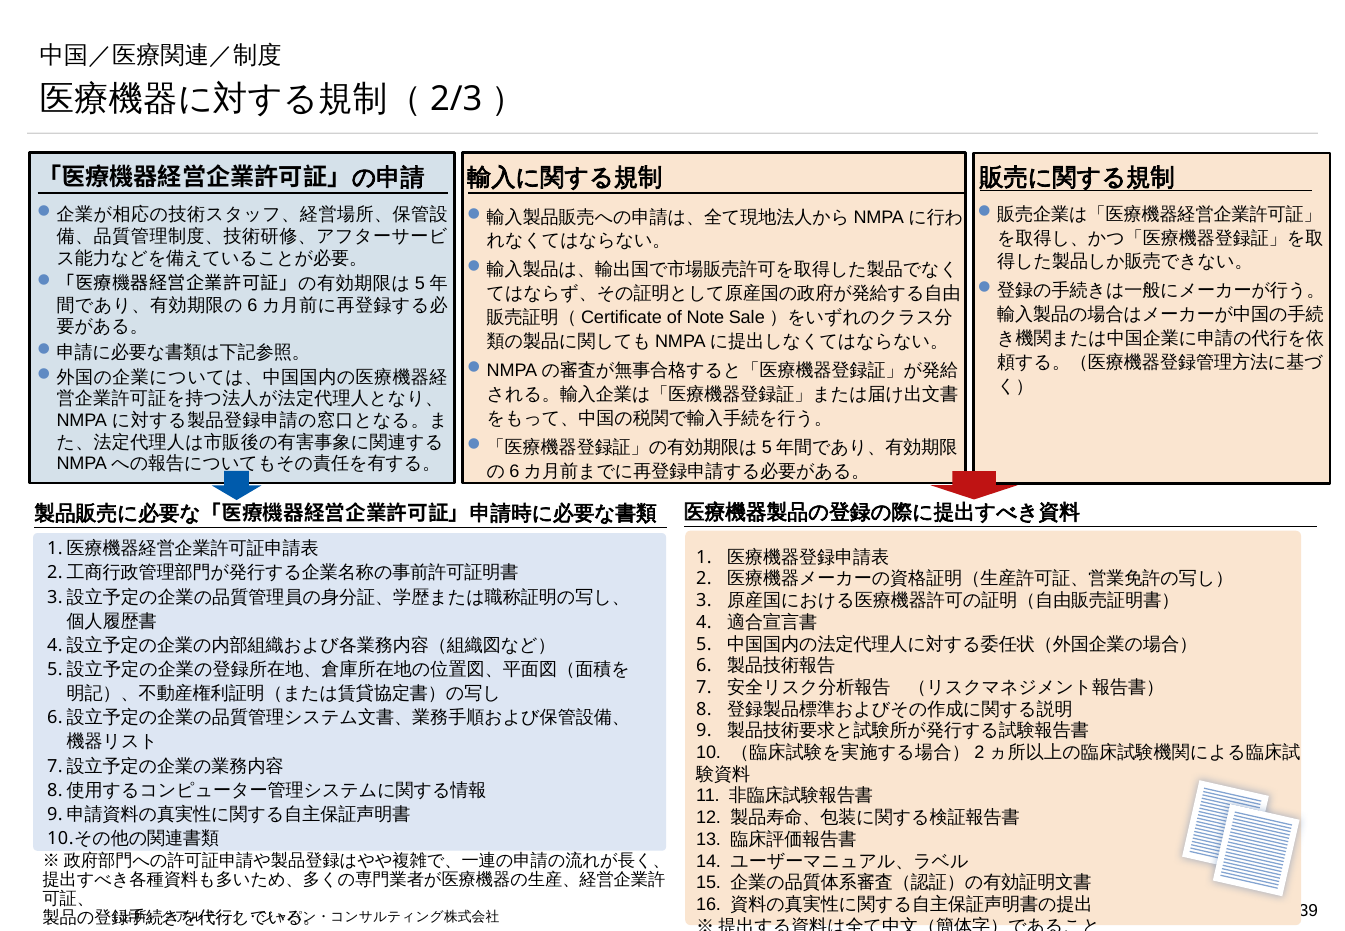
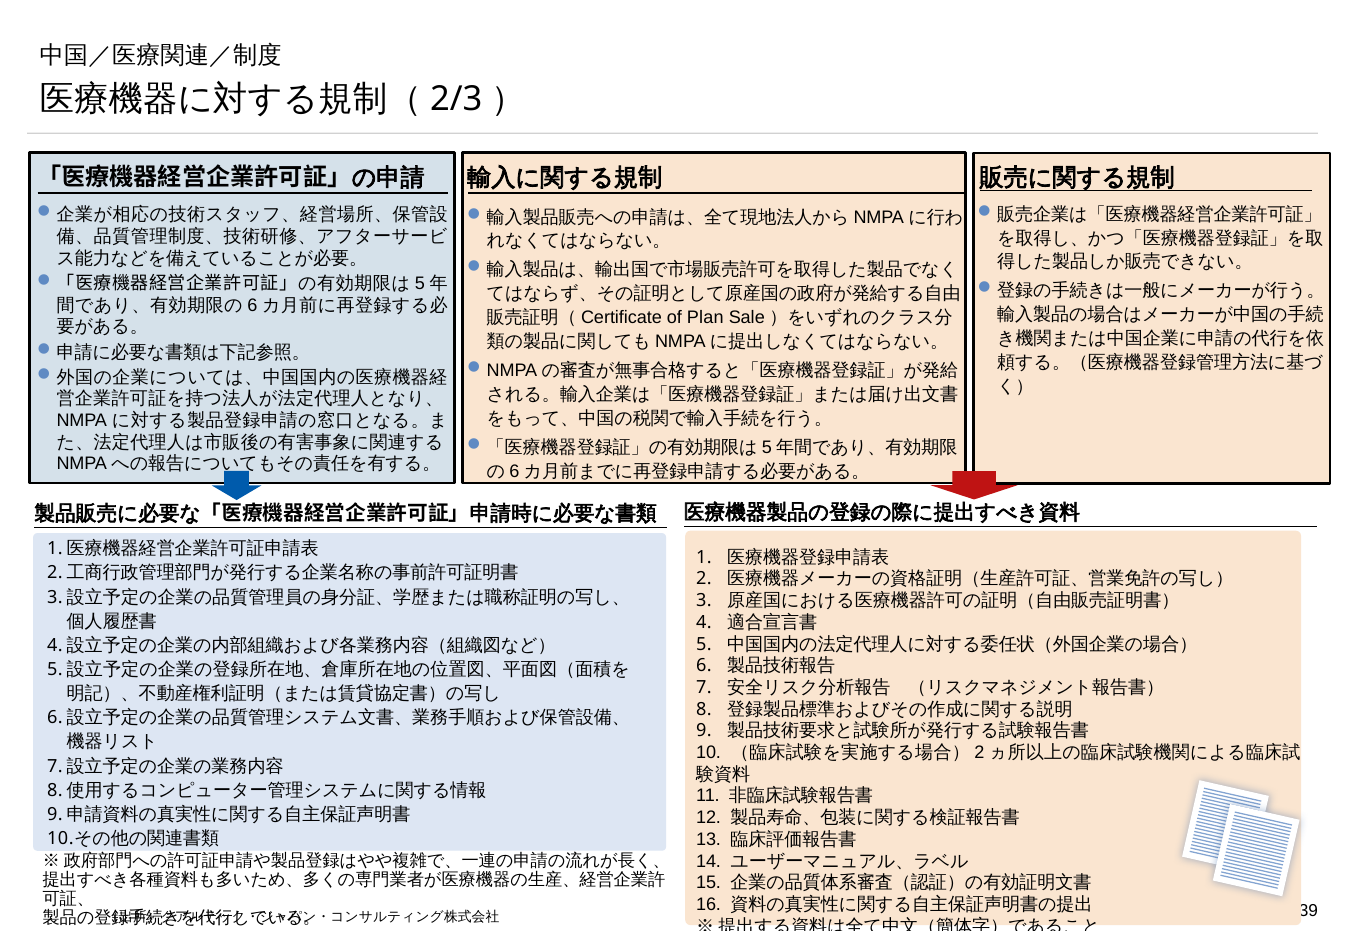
Note: Note -> Plan (705, 318)
